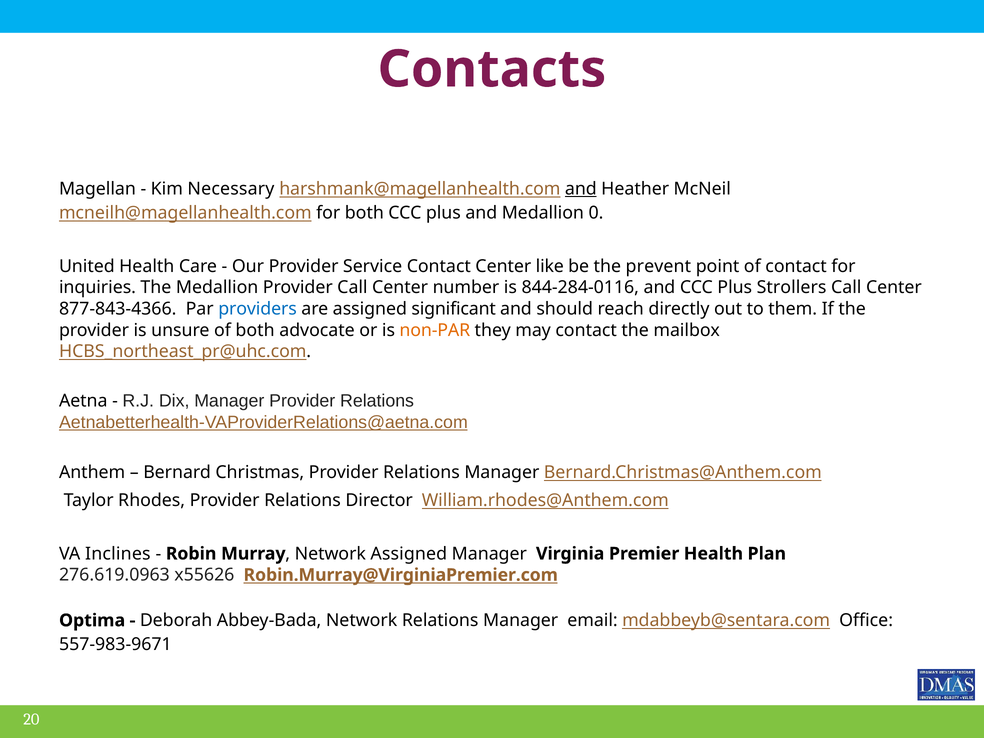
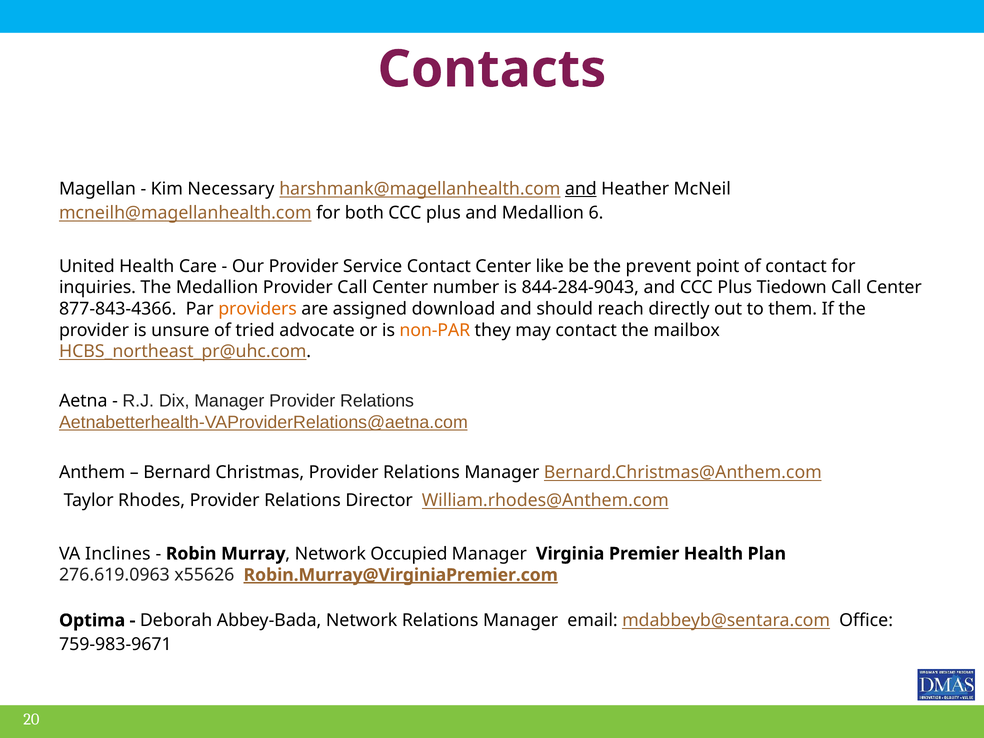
0: 0 -> 6 (596, 213)
844-284-0116: 844-284-0116 -> 844-284-9043 (580, 288)
Strollers: Strollers -> Tiedown (792, 288)
providers colour: blue -> orange (258, 309)
significant: significant -> download (453, 309)
of both: both -> tried (255, 330)
Network Assigned: Assigned -> Occupied (409, 554)
Robin.Murray@VirginiaPremier.com underline: none -> present (401, 575)
557-983-9671: 557-983-9671 -> 759-983-9671 (115, 645)
